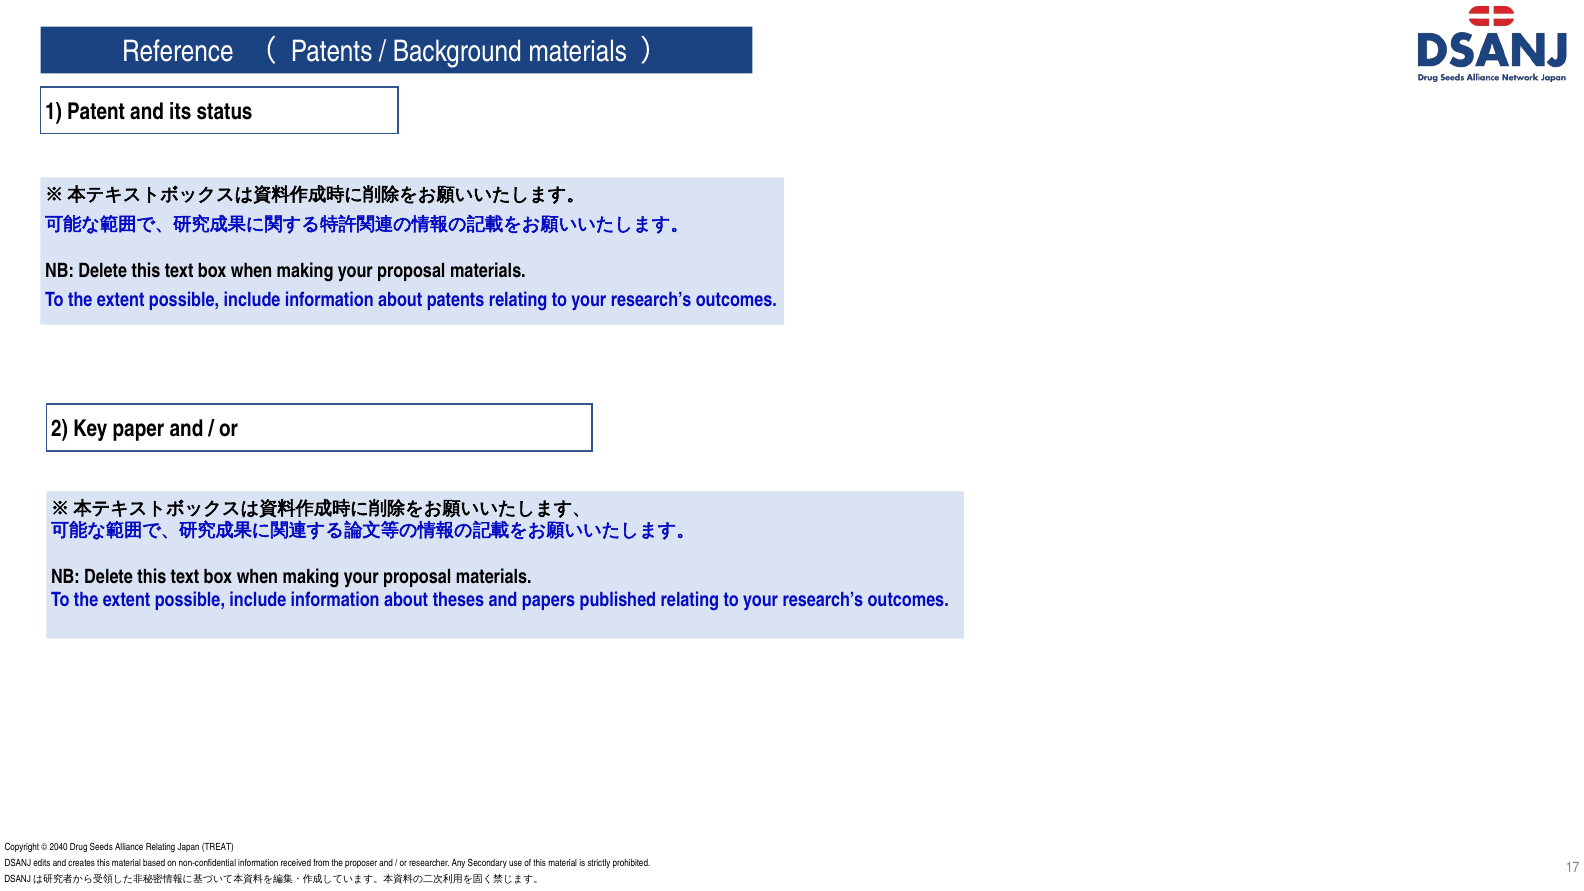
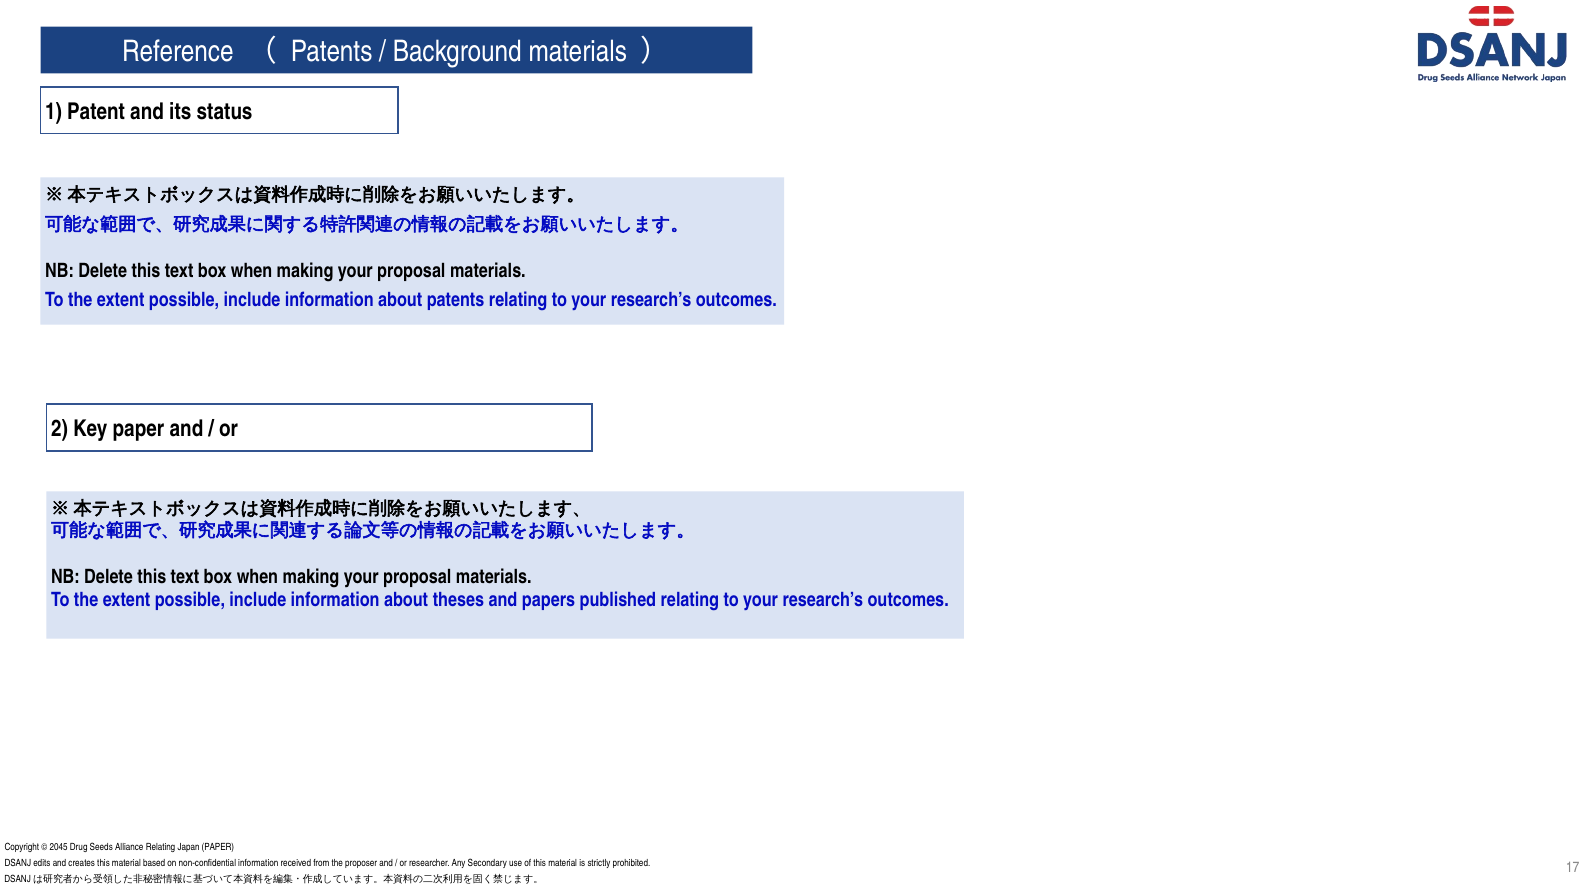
2040: 2040 -> 2045 (59, 847)
Japan TREAT: TREAT -> PAPER (218, 847)
